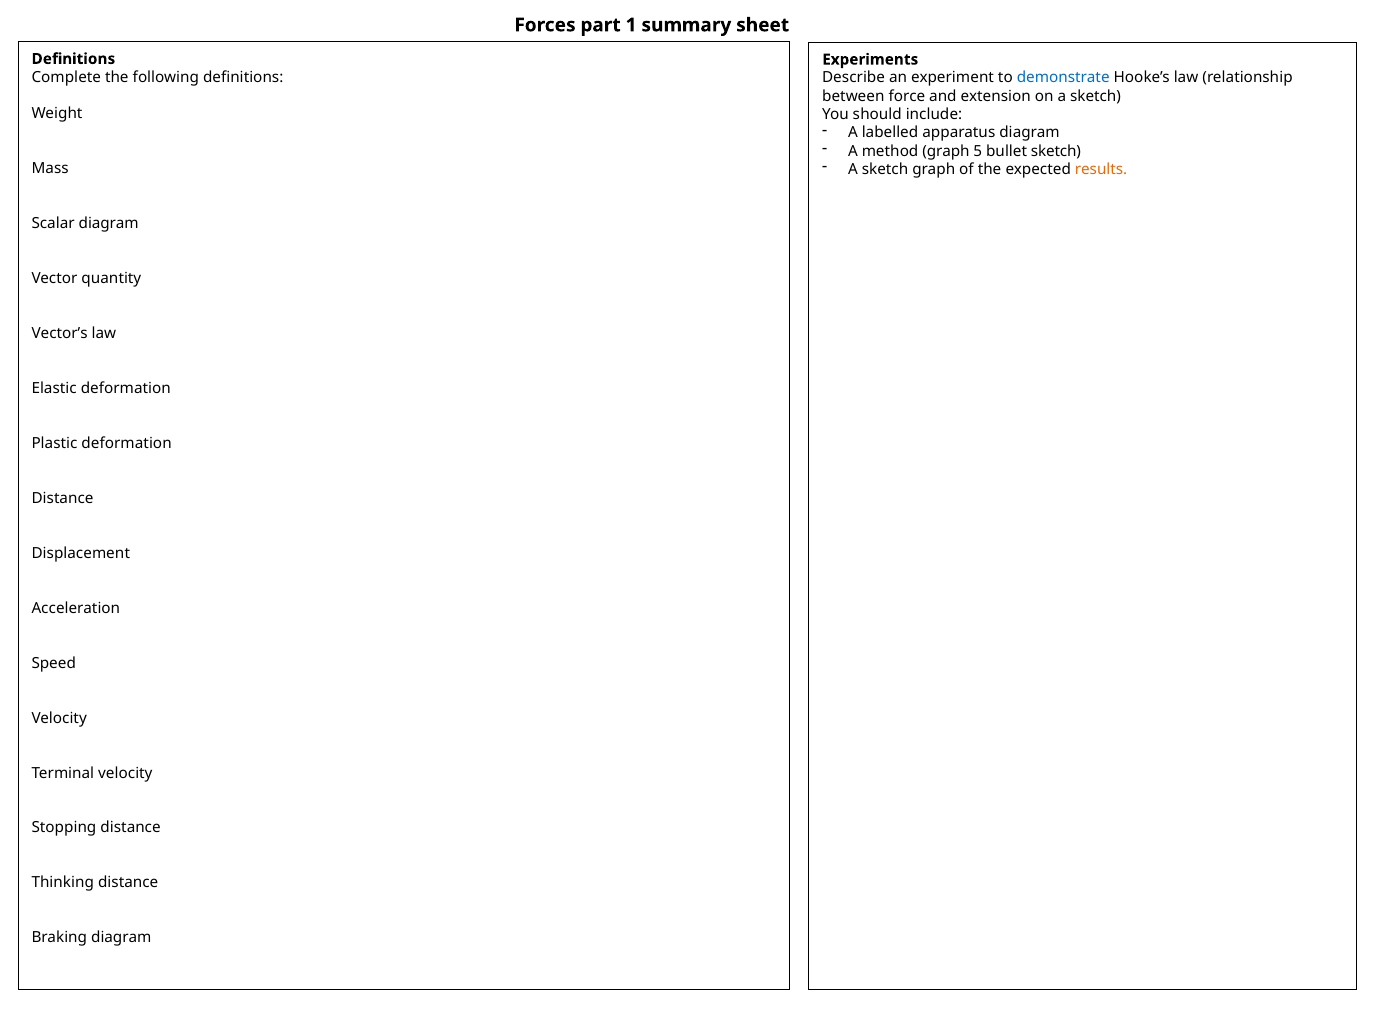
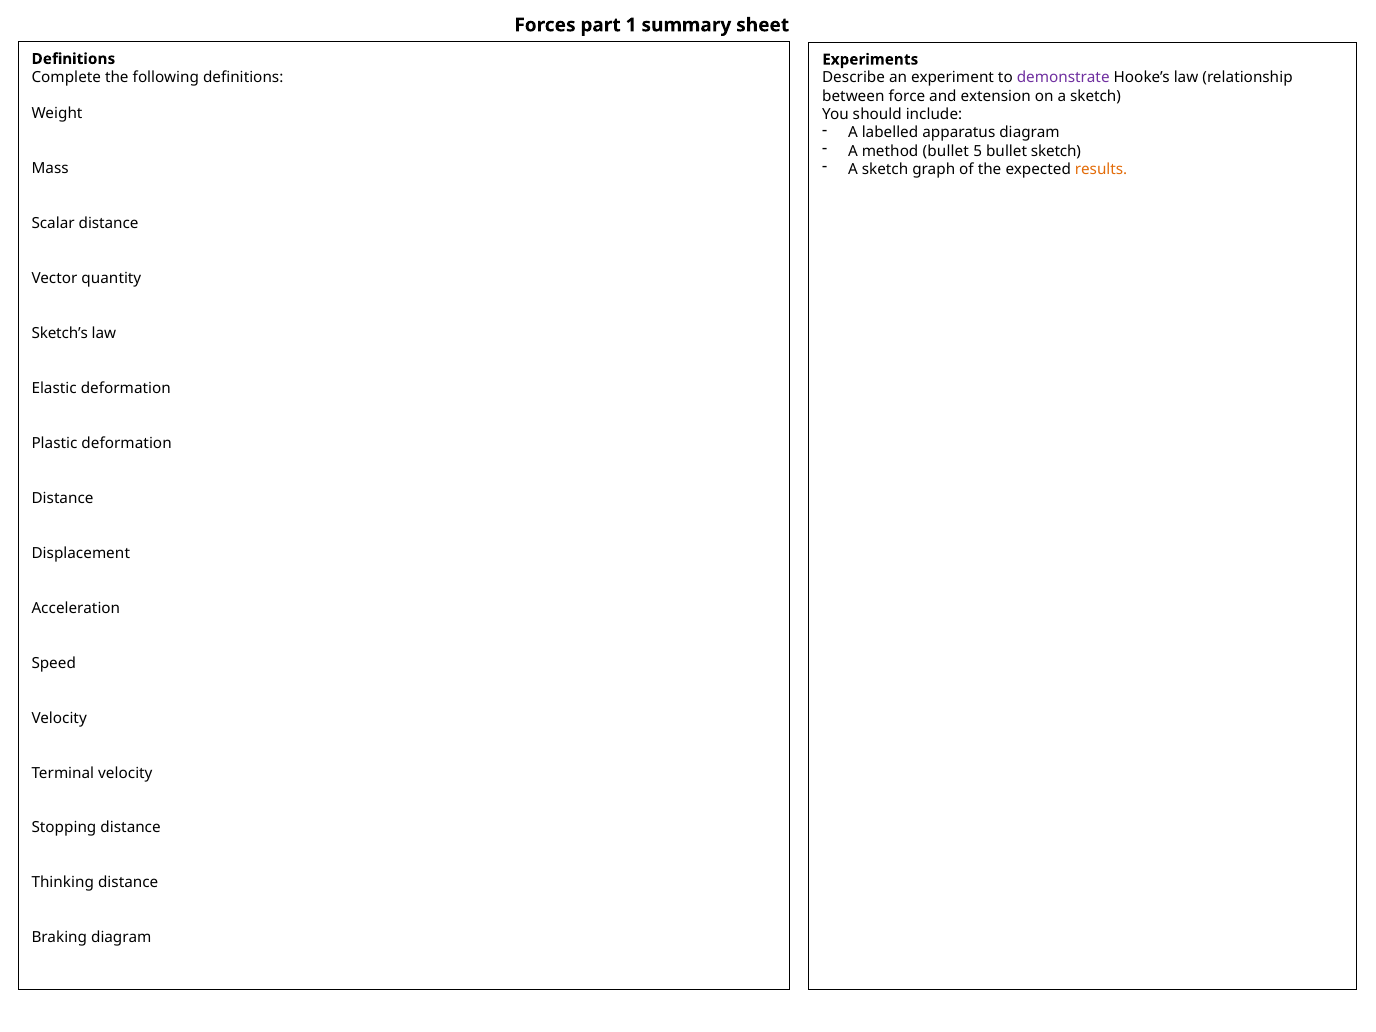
demonstrate colour: blue -> purple (1063, 78)
method graph: graph -> bullet (946, 151)
Scalar diagram: diagram -> distance (109, 224)
Vector’s: Vector’s -> Sketch’s (60, 334)
